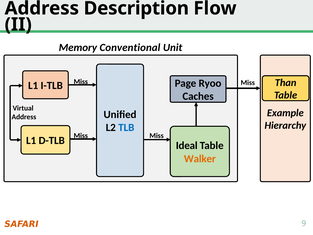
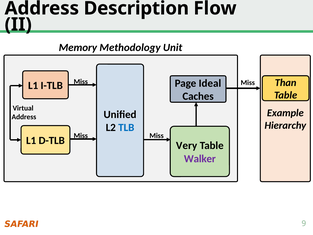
Conventional: Conventional -> Methodology (130, 48)
Ryoo: Ryoo -> Ideal (210, 83)
Ideal: Ideal -> Very (187, 145)
Walker colour: orange -> purple (200, 159)
